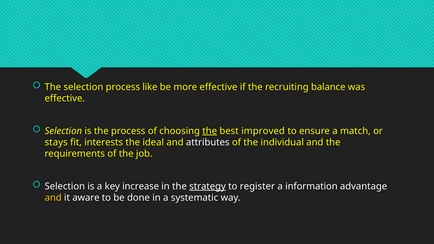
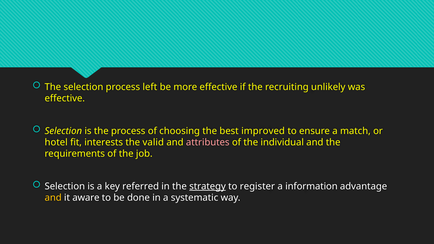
like: like -> left (150, 87)
balance: balance -> unlikely (328, 87)
the underline: present -> none (210, 131)
stays: stays -> hotel (56, 142)
ideal: ideal -> valid (153, 142)
attributes colour: white -> pink (208, 142)
increase: increase -> referred (141, 186)
